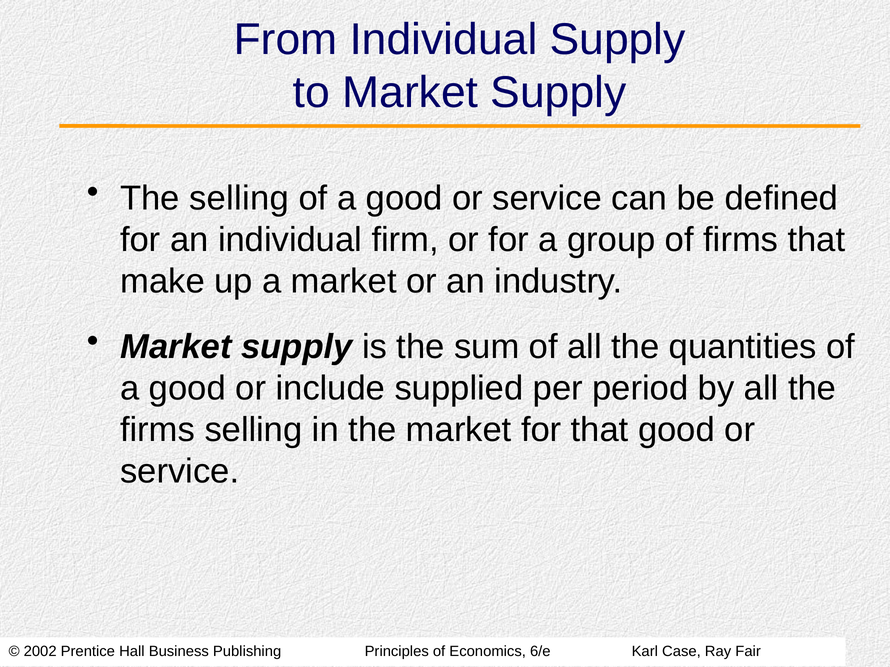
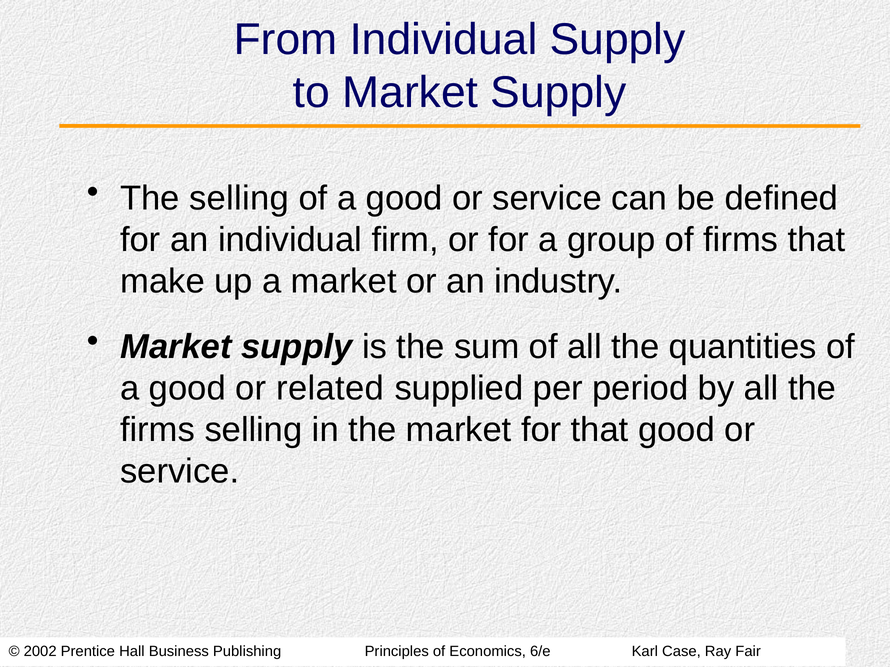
include: include -> related (330, 389)
